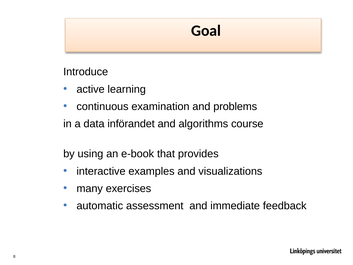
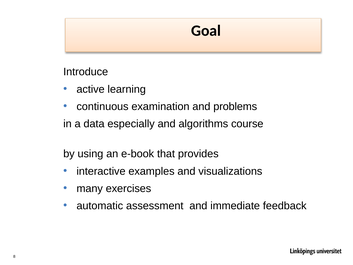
införandet: införandet -> especially (131, 124)
